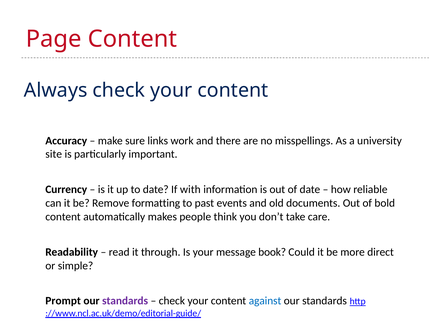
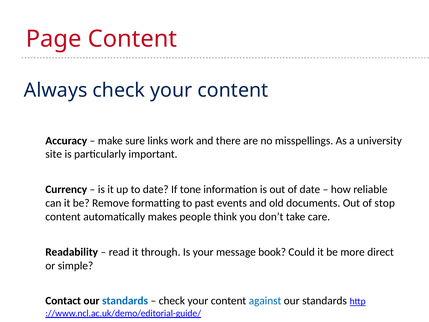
with: with -> tone (190, 189)
bold: bold -> stop (385, 203)
Prompt: Prompt -> Contact (63, 301)
standards colour: purple -> blue (125, 301)
